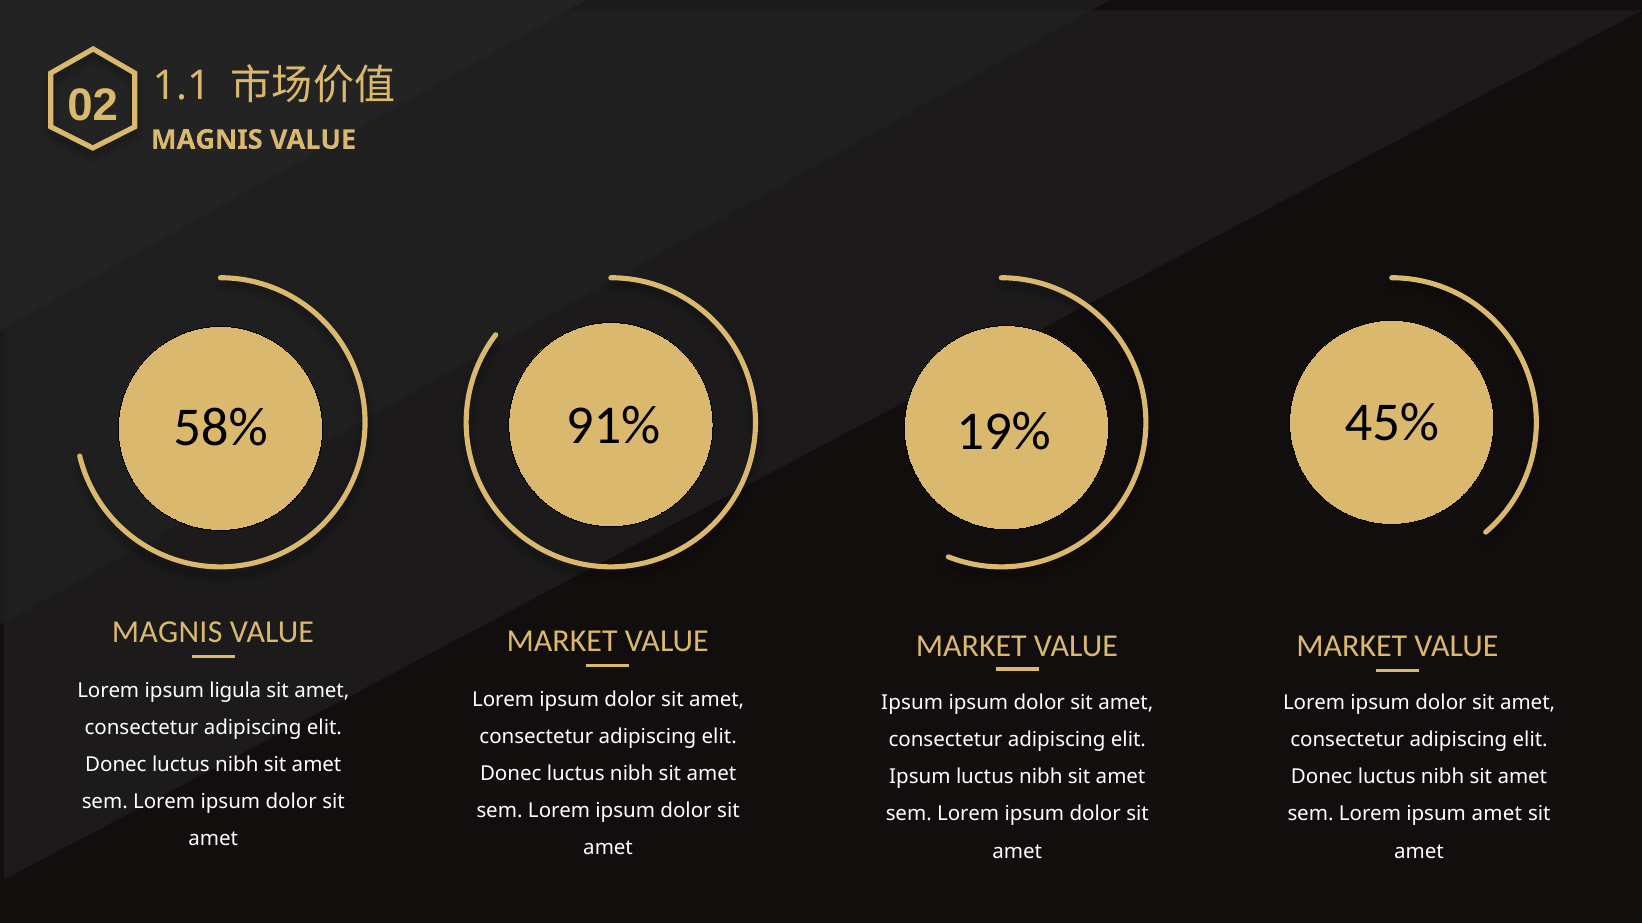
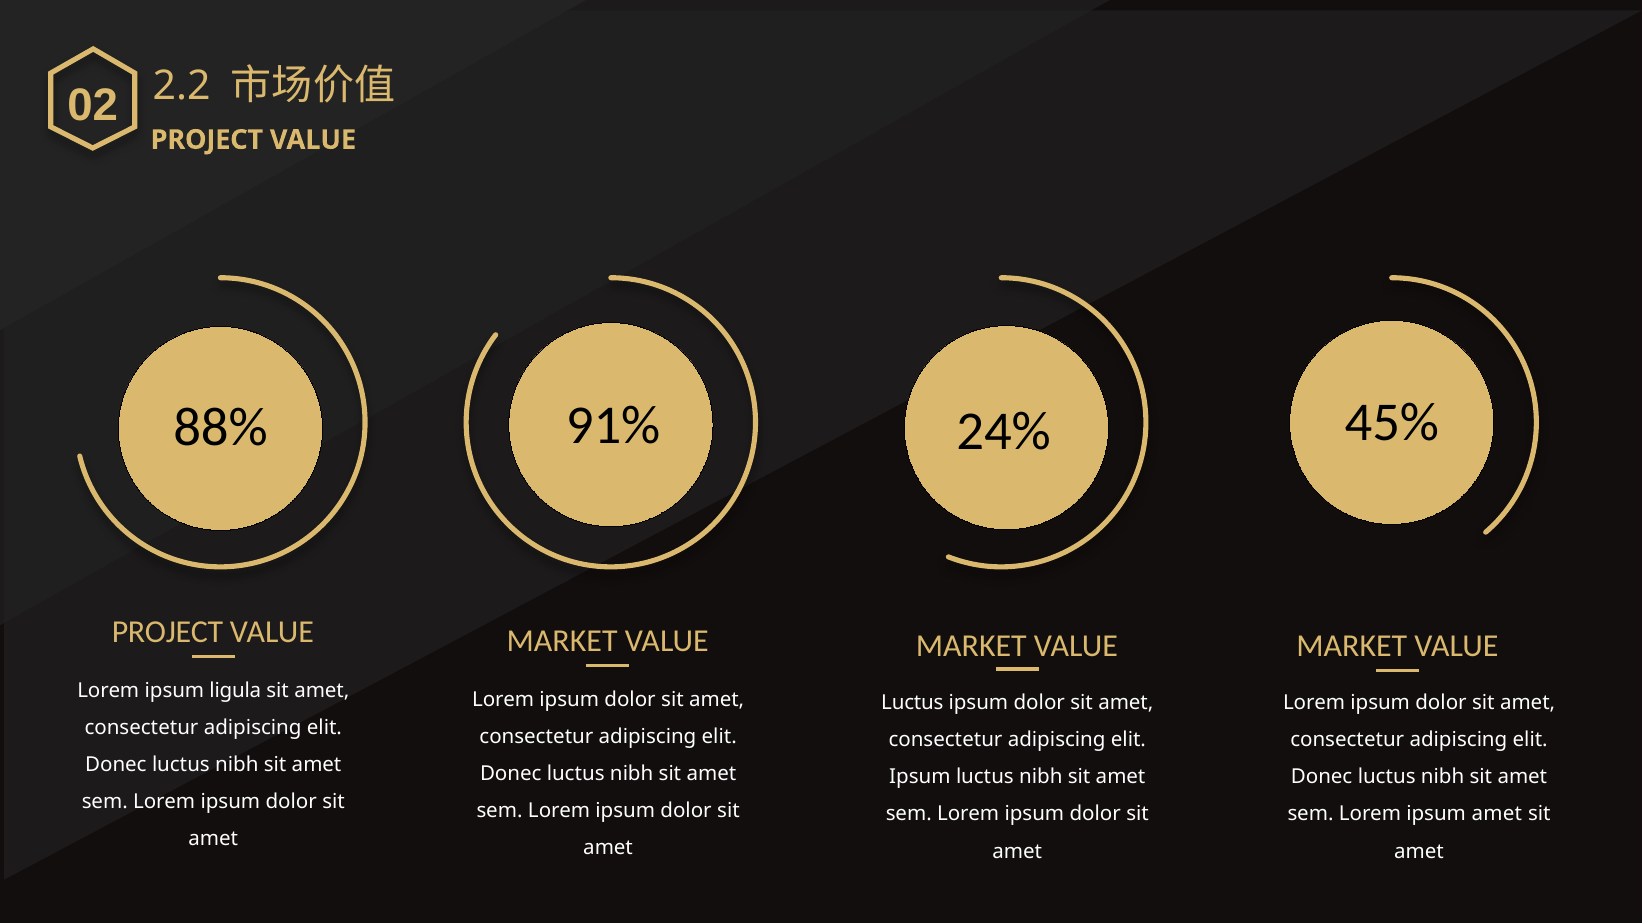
1.1: 1.1 -> 2.2 (182, 86)
MAGNIS: MAGNIS -> PROJECT (207, 140)
58%: 58% -> 88% (220, 428)
19%: 19% -> 24% (1004, 432)
MAGNIS: MAGNIS -> PROJECT (167, 633)
Ipsum: Ipsum -> Luctus (912, 704)
